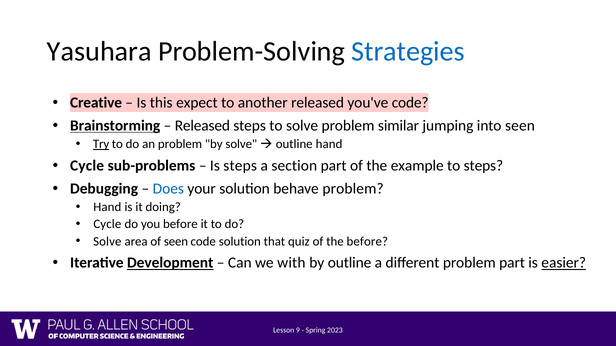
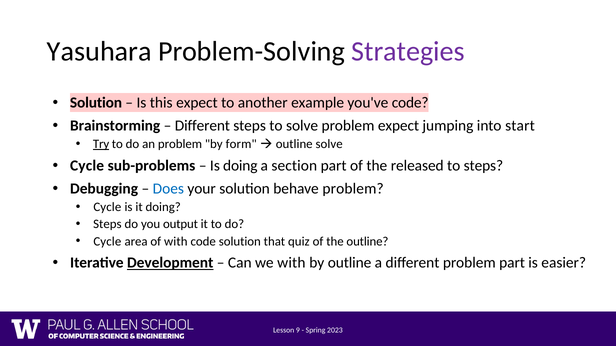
Strategies colour: blue -> purple (408, 52)
Creative: Creative -> Solution (96, 103)
another released: released -> example (318, 103)
Brainstorming underline: present -> none (115, 126)
Released: Released -> Different (202, 126)
problem similar: similar -> expect (399, 126)
into seen: seen -> start (520, 126)
by solve: solve -> form (241, 144)
outline hand: hand -> solve (329, 144)
Is steps: steps -> doing (240, 166)
example: example -> released (417, 166)
Hand: Hand -> Cycle (107, 207)
Cycle: Cycle -> Steps (107, 225)
you before: before -> output (180, 225)
Solve: Solve -> Cycle (107, 242)
of seen: seen -> with (176, 242)
the before: before -> outline (367, 242)
easier underline: present -> none (564, 263)
